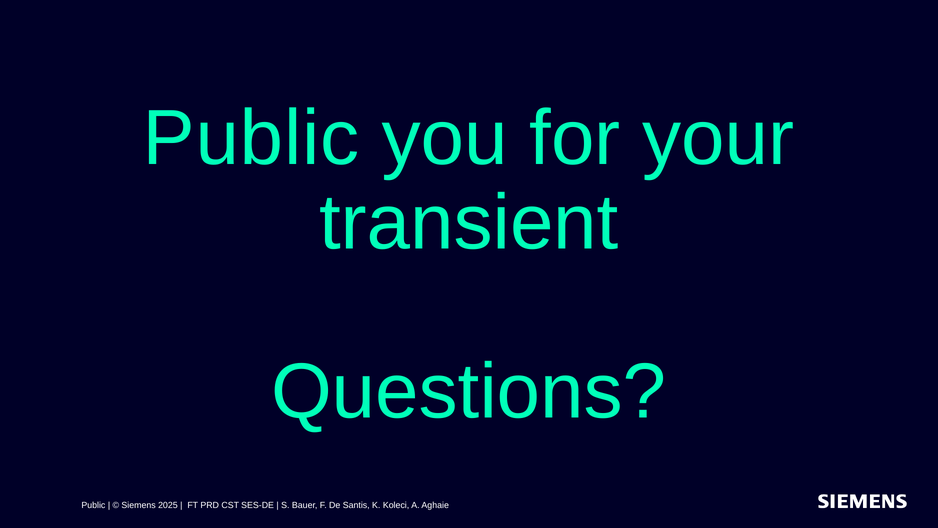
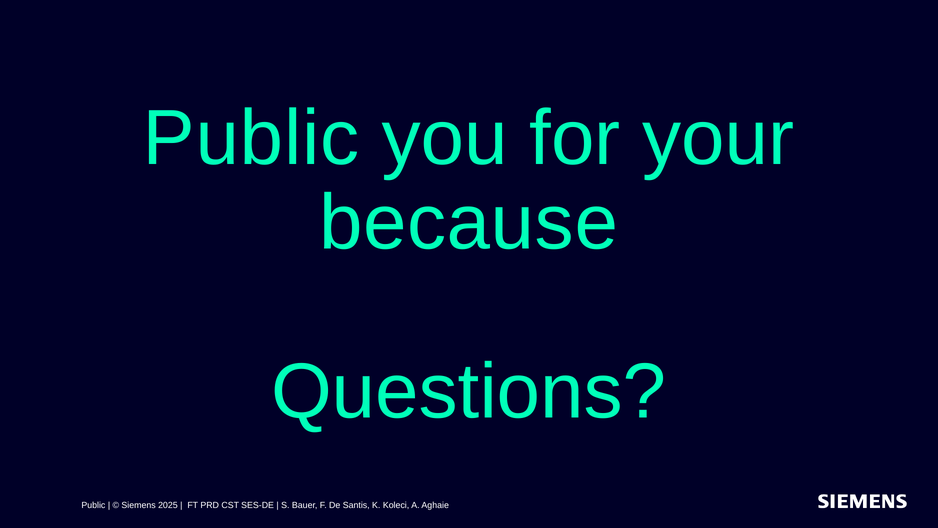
transient: transient -> because (469, 223)
